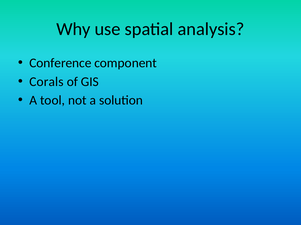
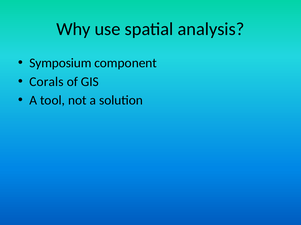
Conference: Conference -> Symposium (60, 63)
